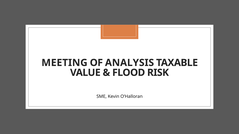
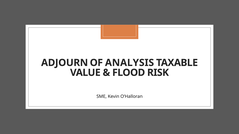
MEETING: MEETING -> ADJOURN (65, 63)
